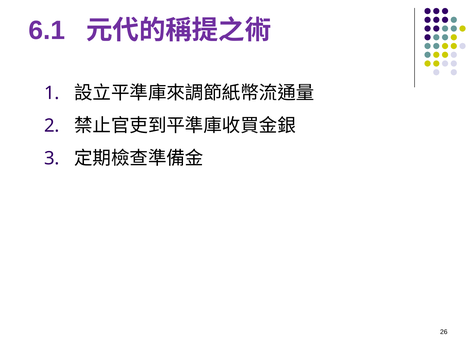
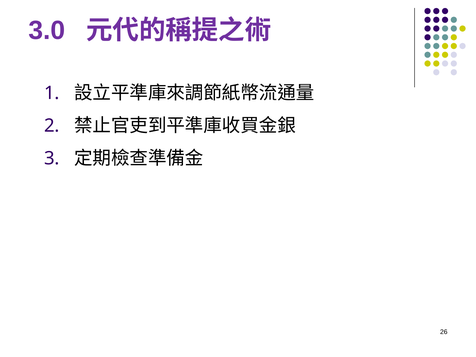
6.1: 6.1 -> 3.0 (47, 31)
